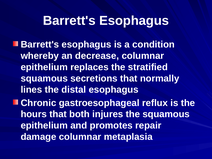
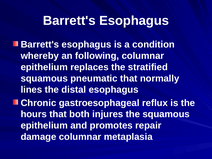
decrease: decrease -> following (97, 56)
secretions: secretions -> pneumatic (94, 78)
